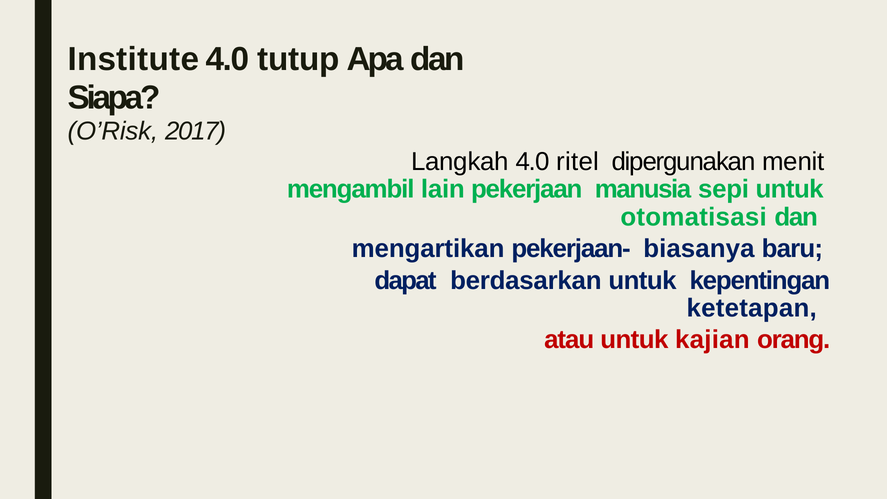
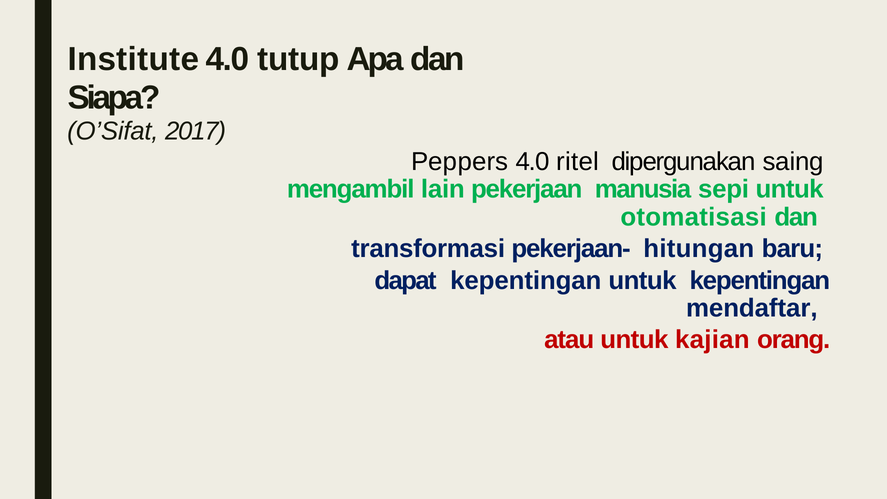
O’Risk: O’Risk -> O’Sifat (113, 131)
Langkah: Langkah -> Peppers (460, 162)
menit: menit -> saing (793, 162)
mengartikan: mengartikan -> transformasi (428, 249)
biasanya: biasanya -> hitungan (699, 249)
dapat berdasarkan: berdasarkan -> kepentingan (526, 280)
ketetapan: ketetapan -> mendaftar (752, 308)
